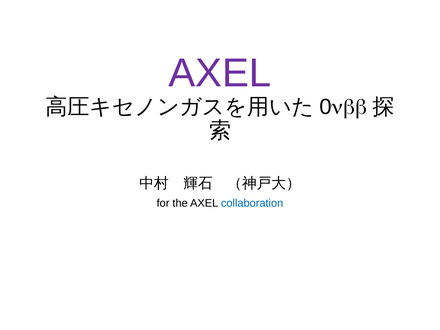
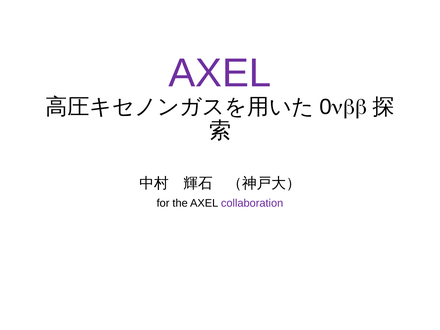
collaboration colour: blue -> purple (252, 203)
